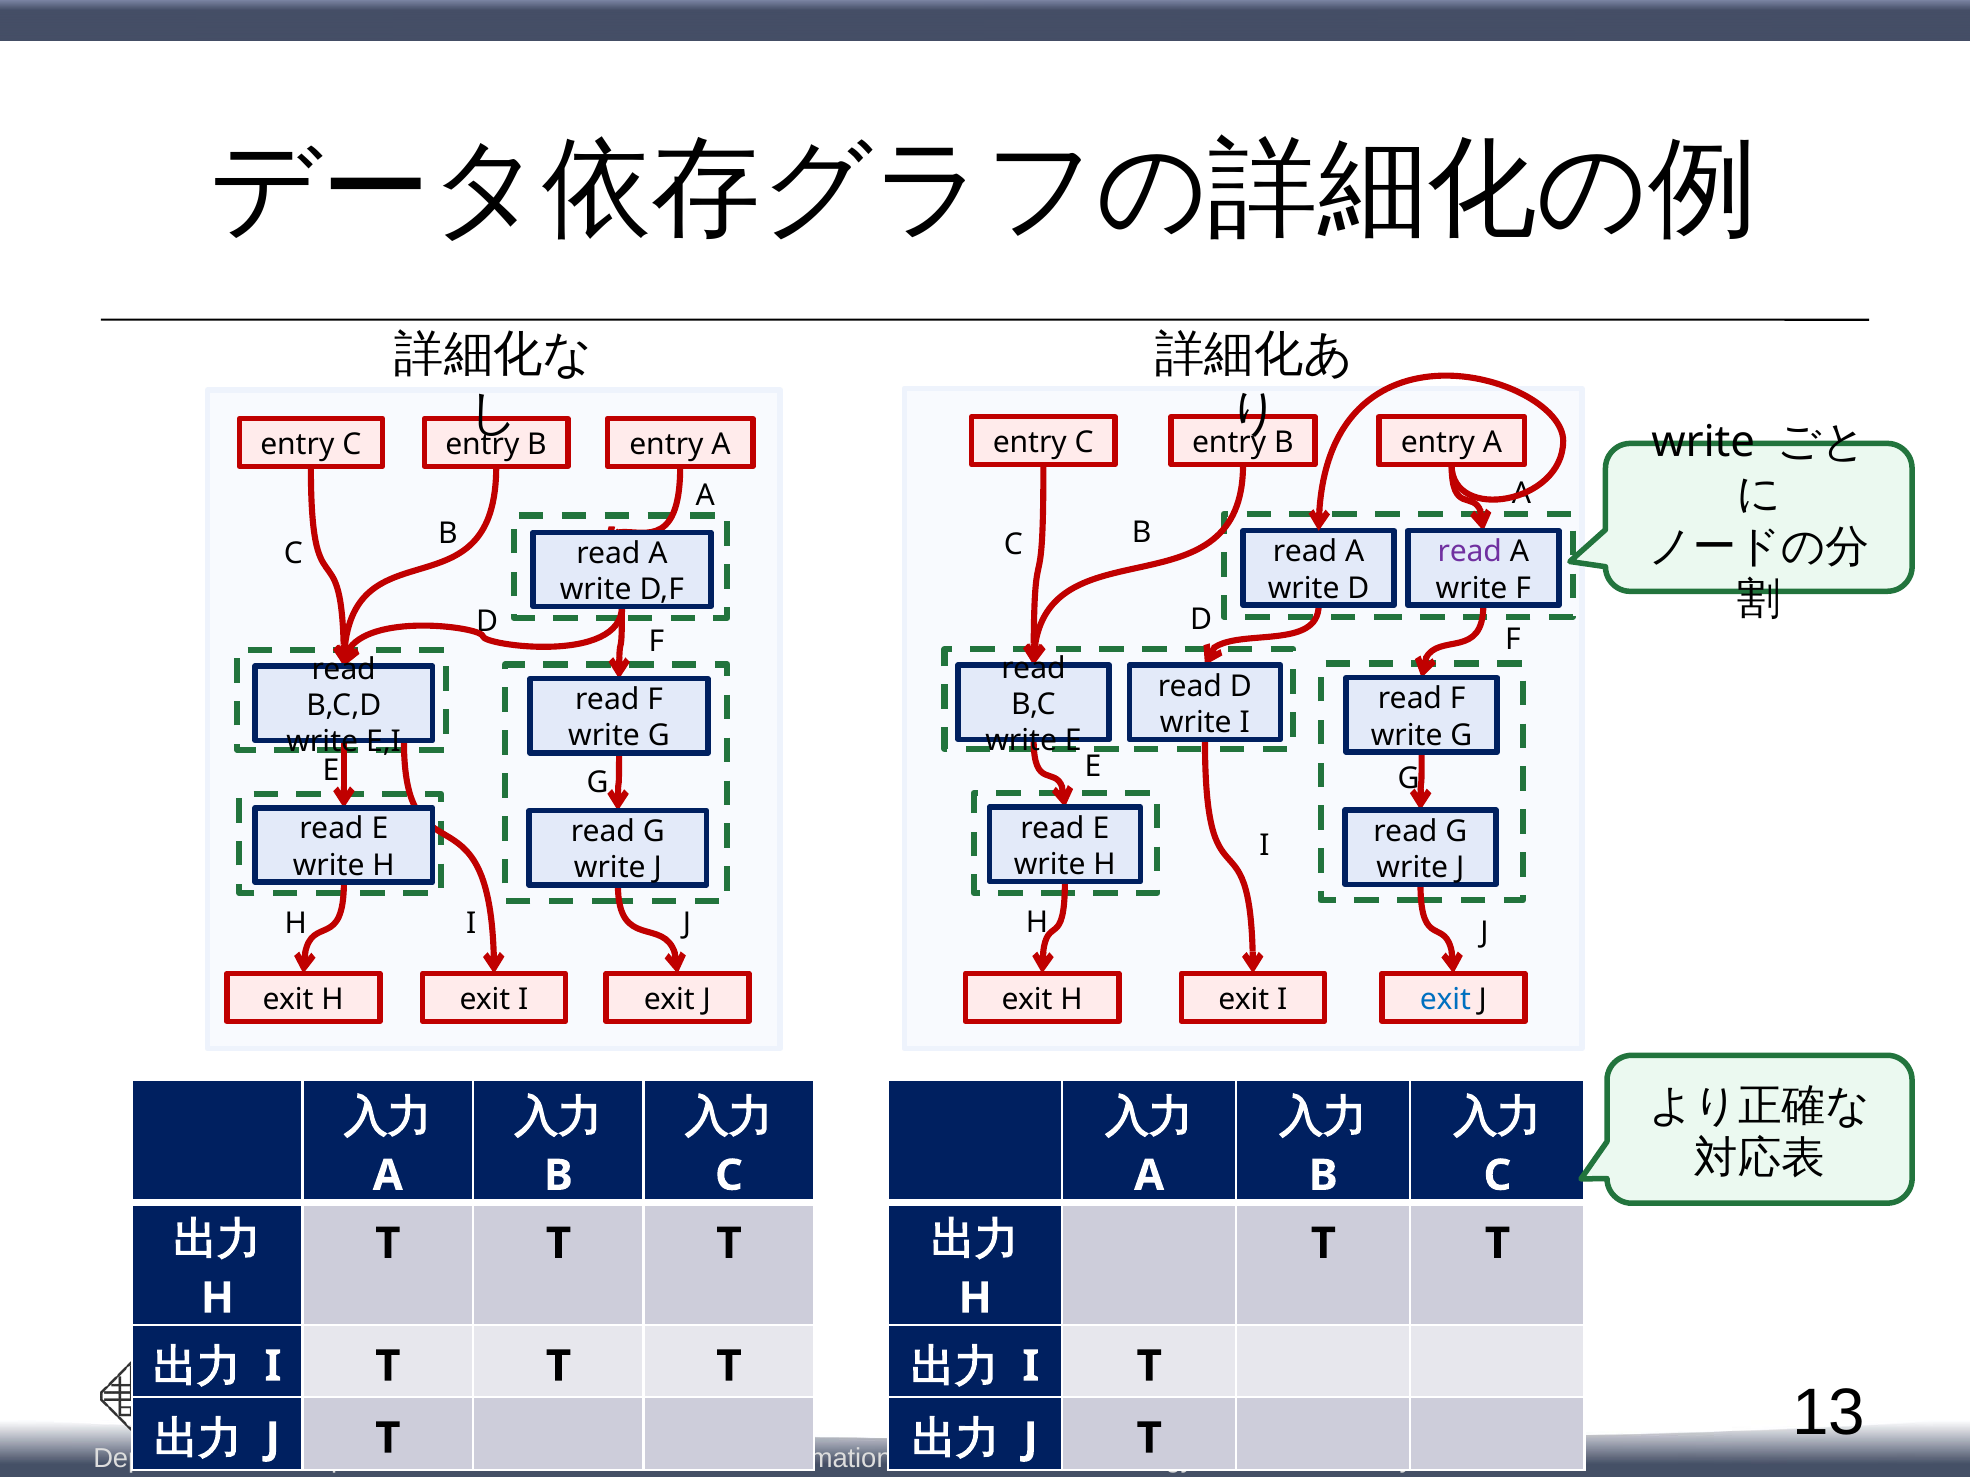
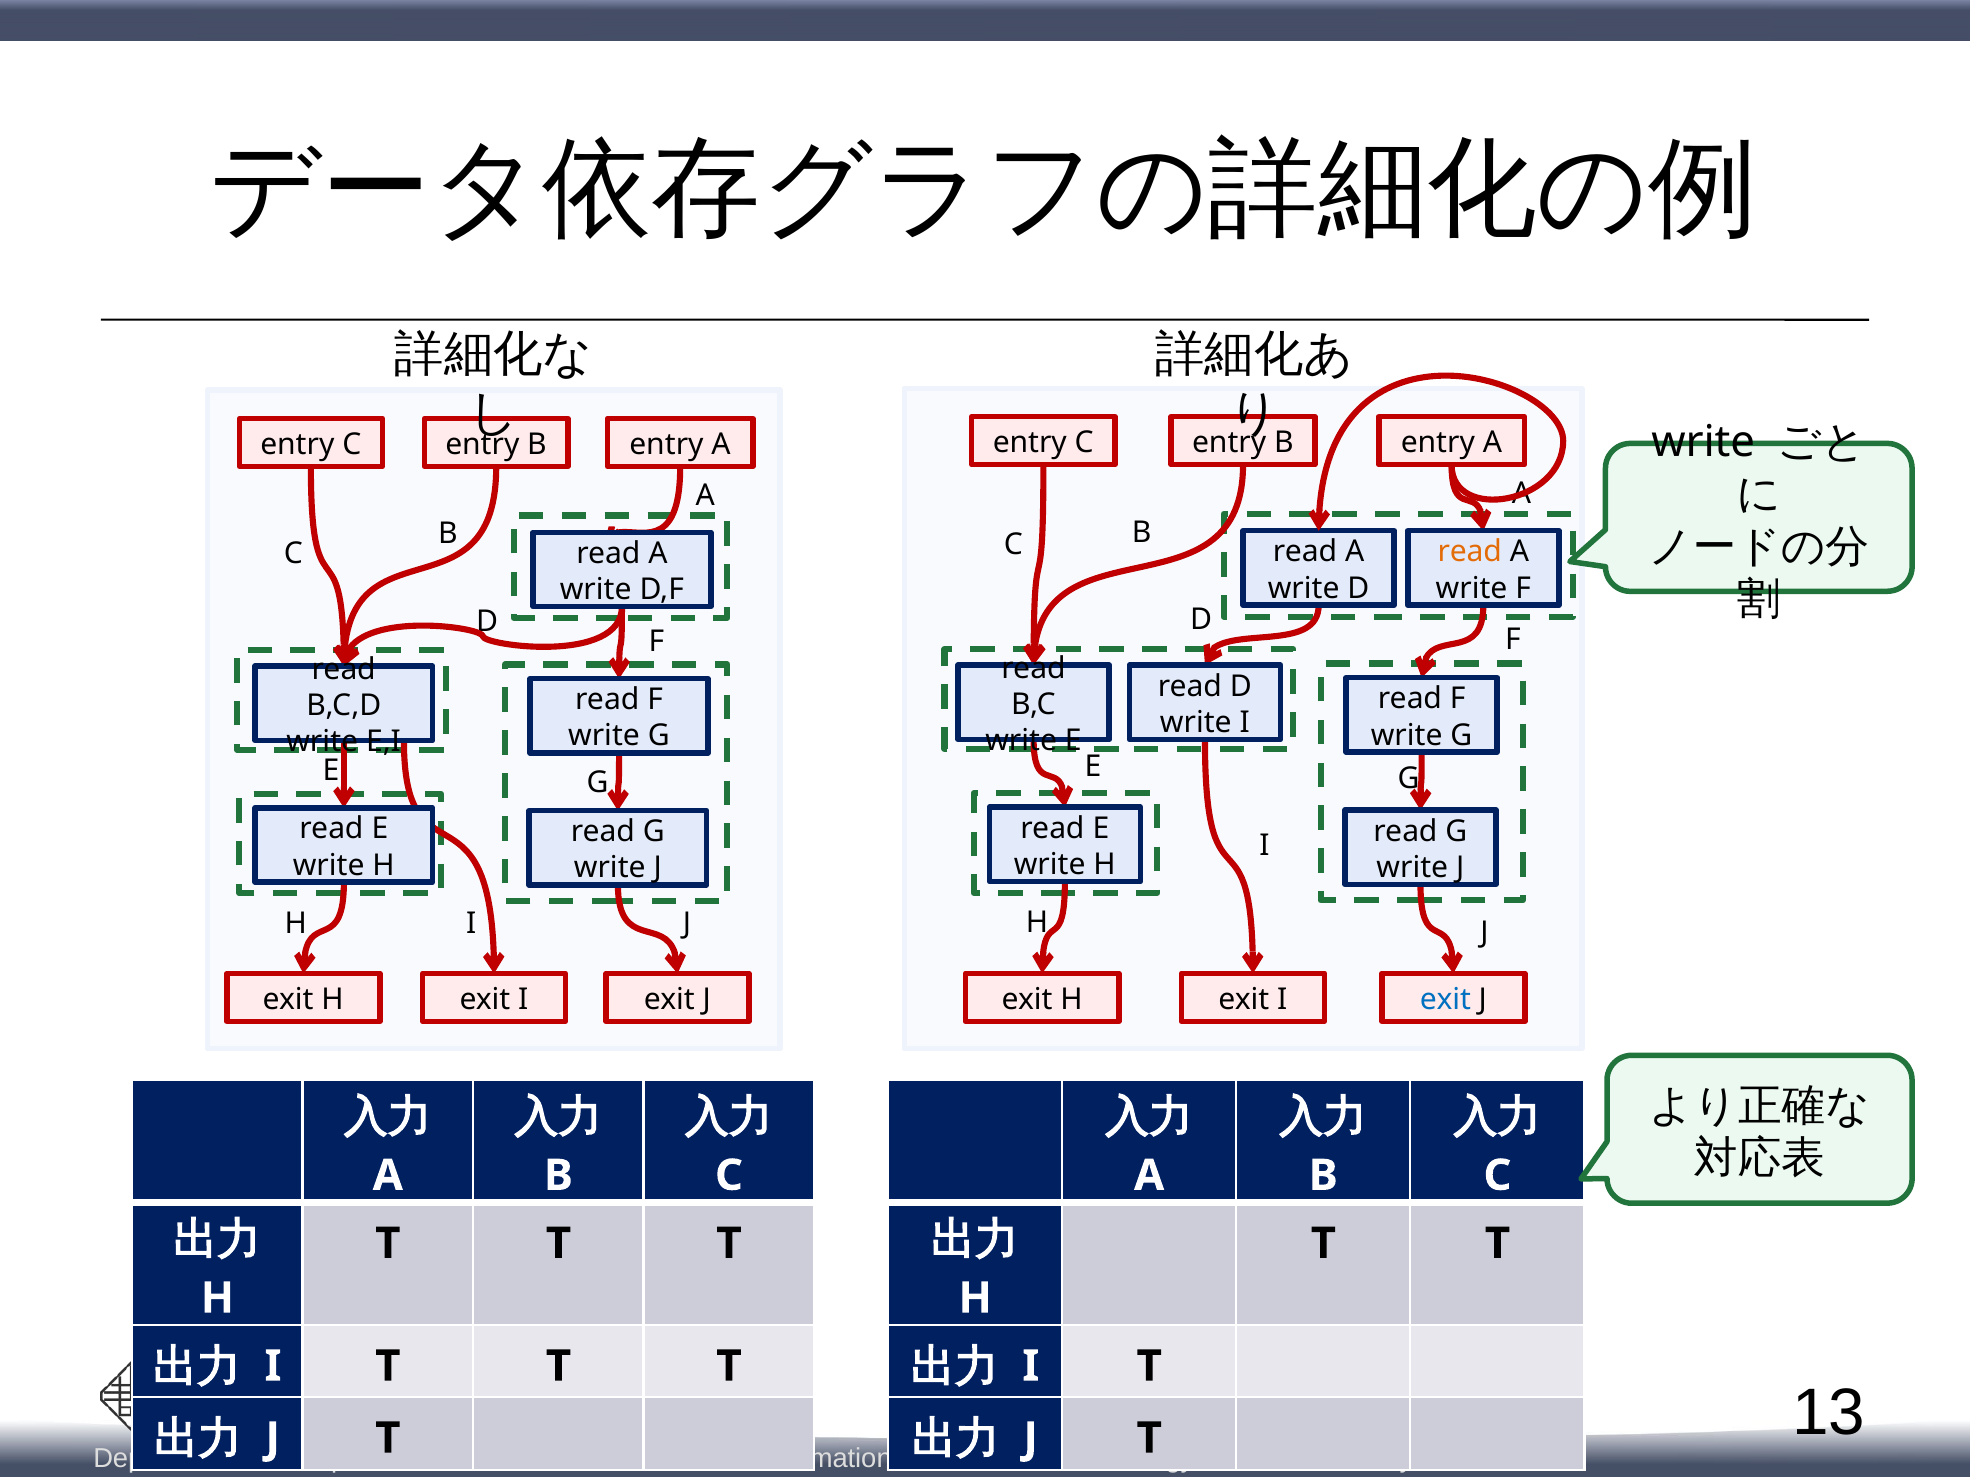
read colour: purple -> orange (1470, 552)
